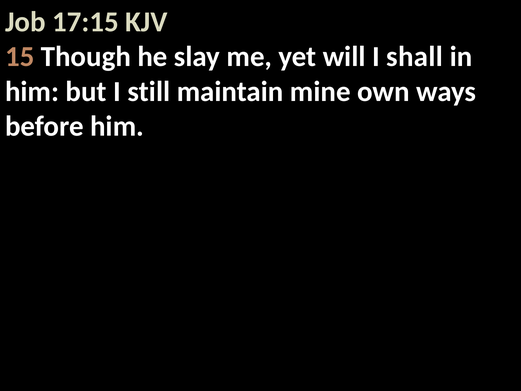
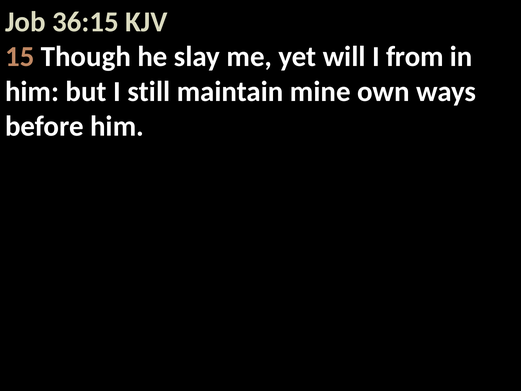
17:15: 17:15 -> 36:15 (85, 22)
shall: shall -> from (415, 57)
